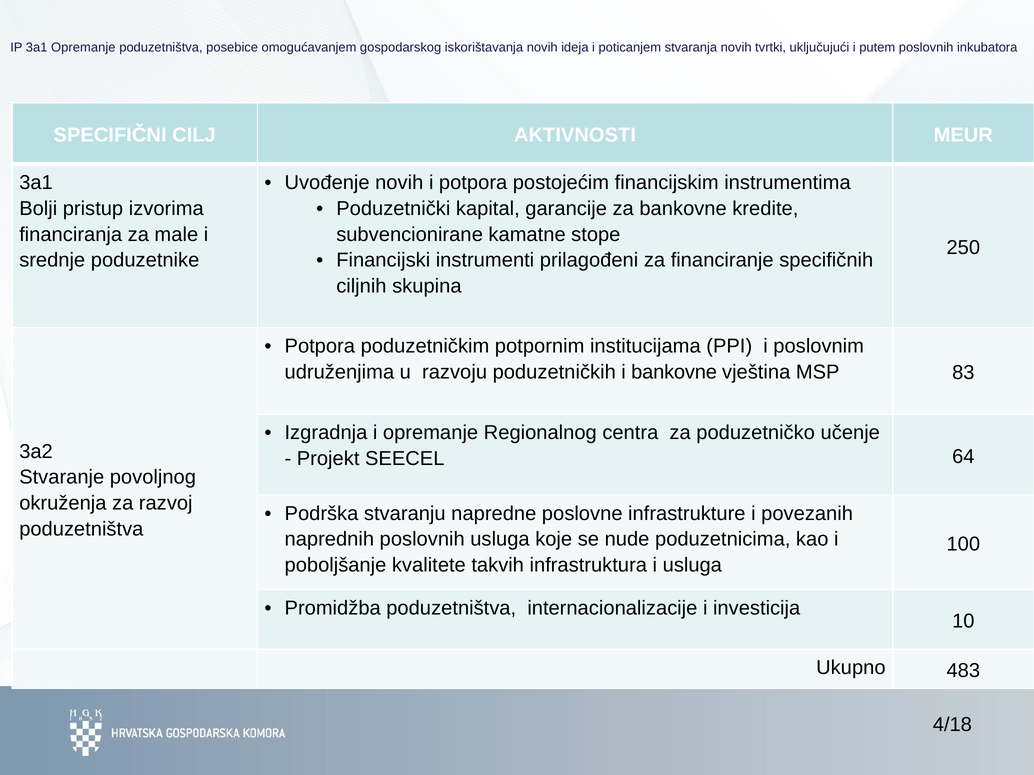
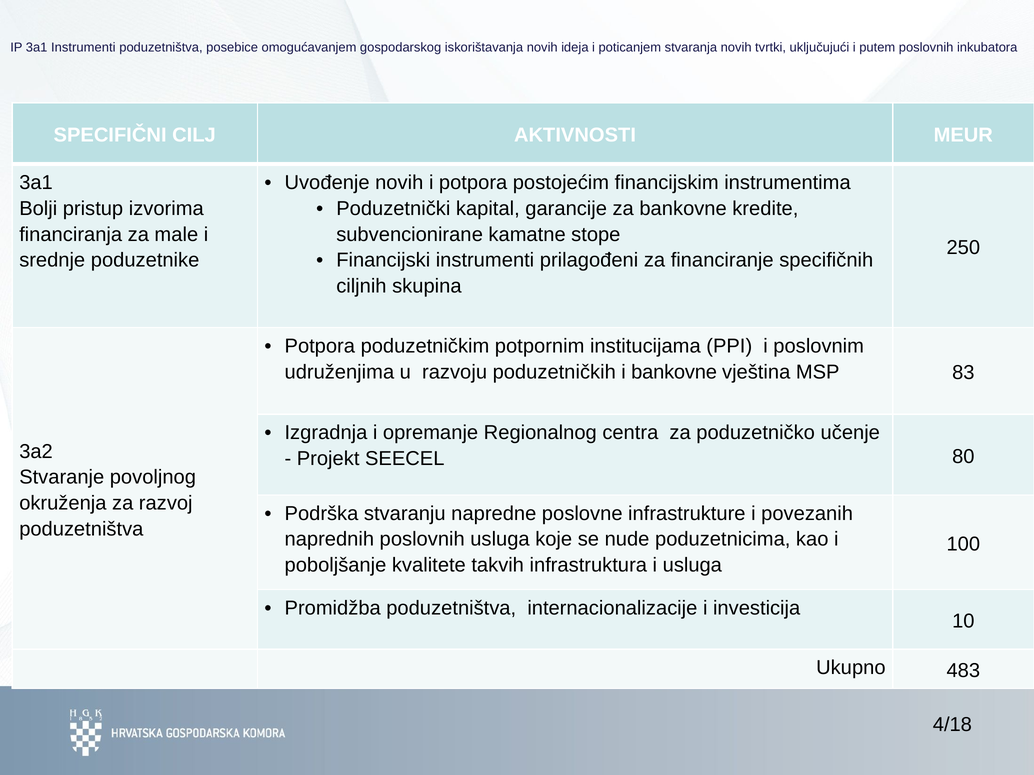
3a1 Opremanje: Opremanje -> Instrumenti (83, 47)
64: 64 -> 80 (963, 457)
